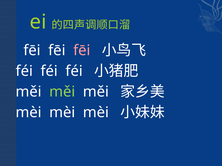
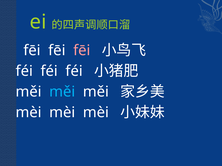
měi colour: light green -> light blue (62, 92)
